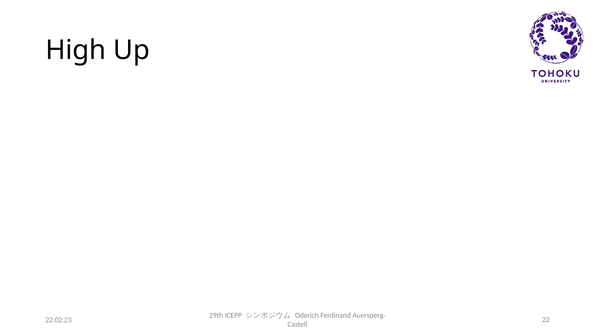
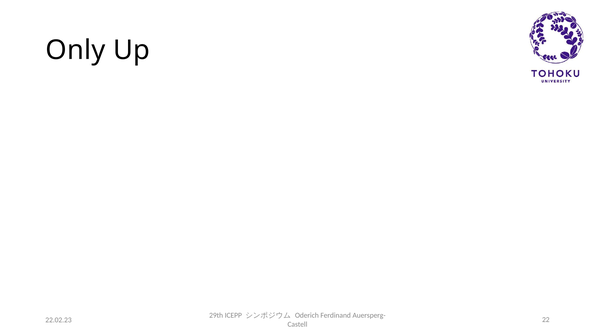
High: High -> Only (76, 50)
